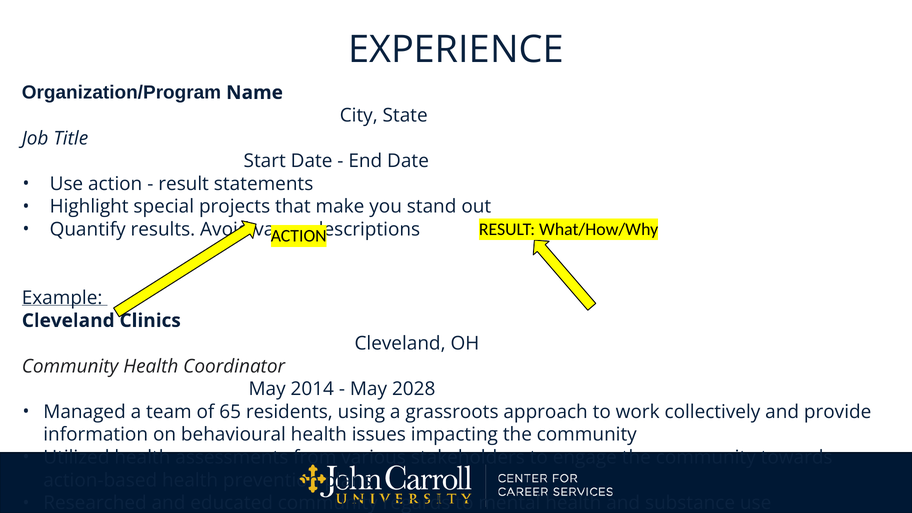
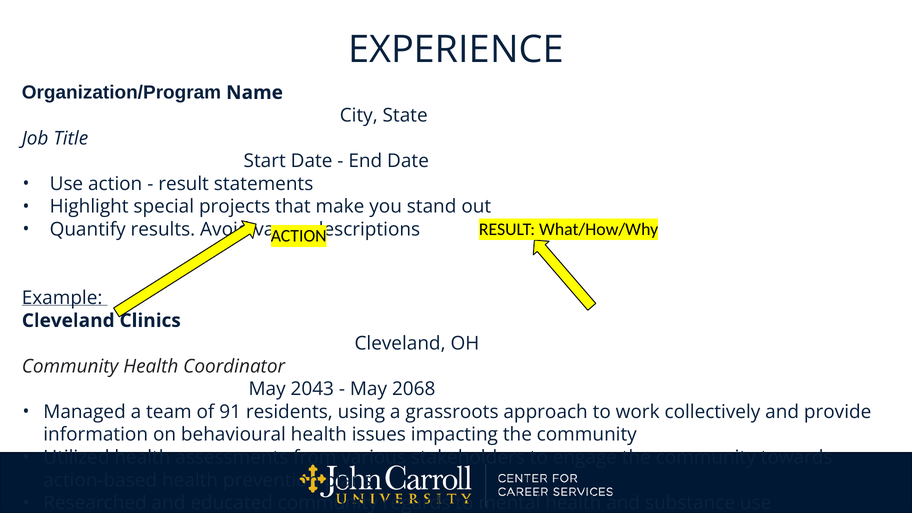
2014: 2014 -> 2043 (312, 389)
2028: 2028 -> 2068 (414, 389)
65: 65 -> 91 (230, 412)
